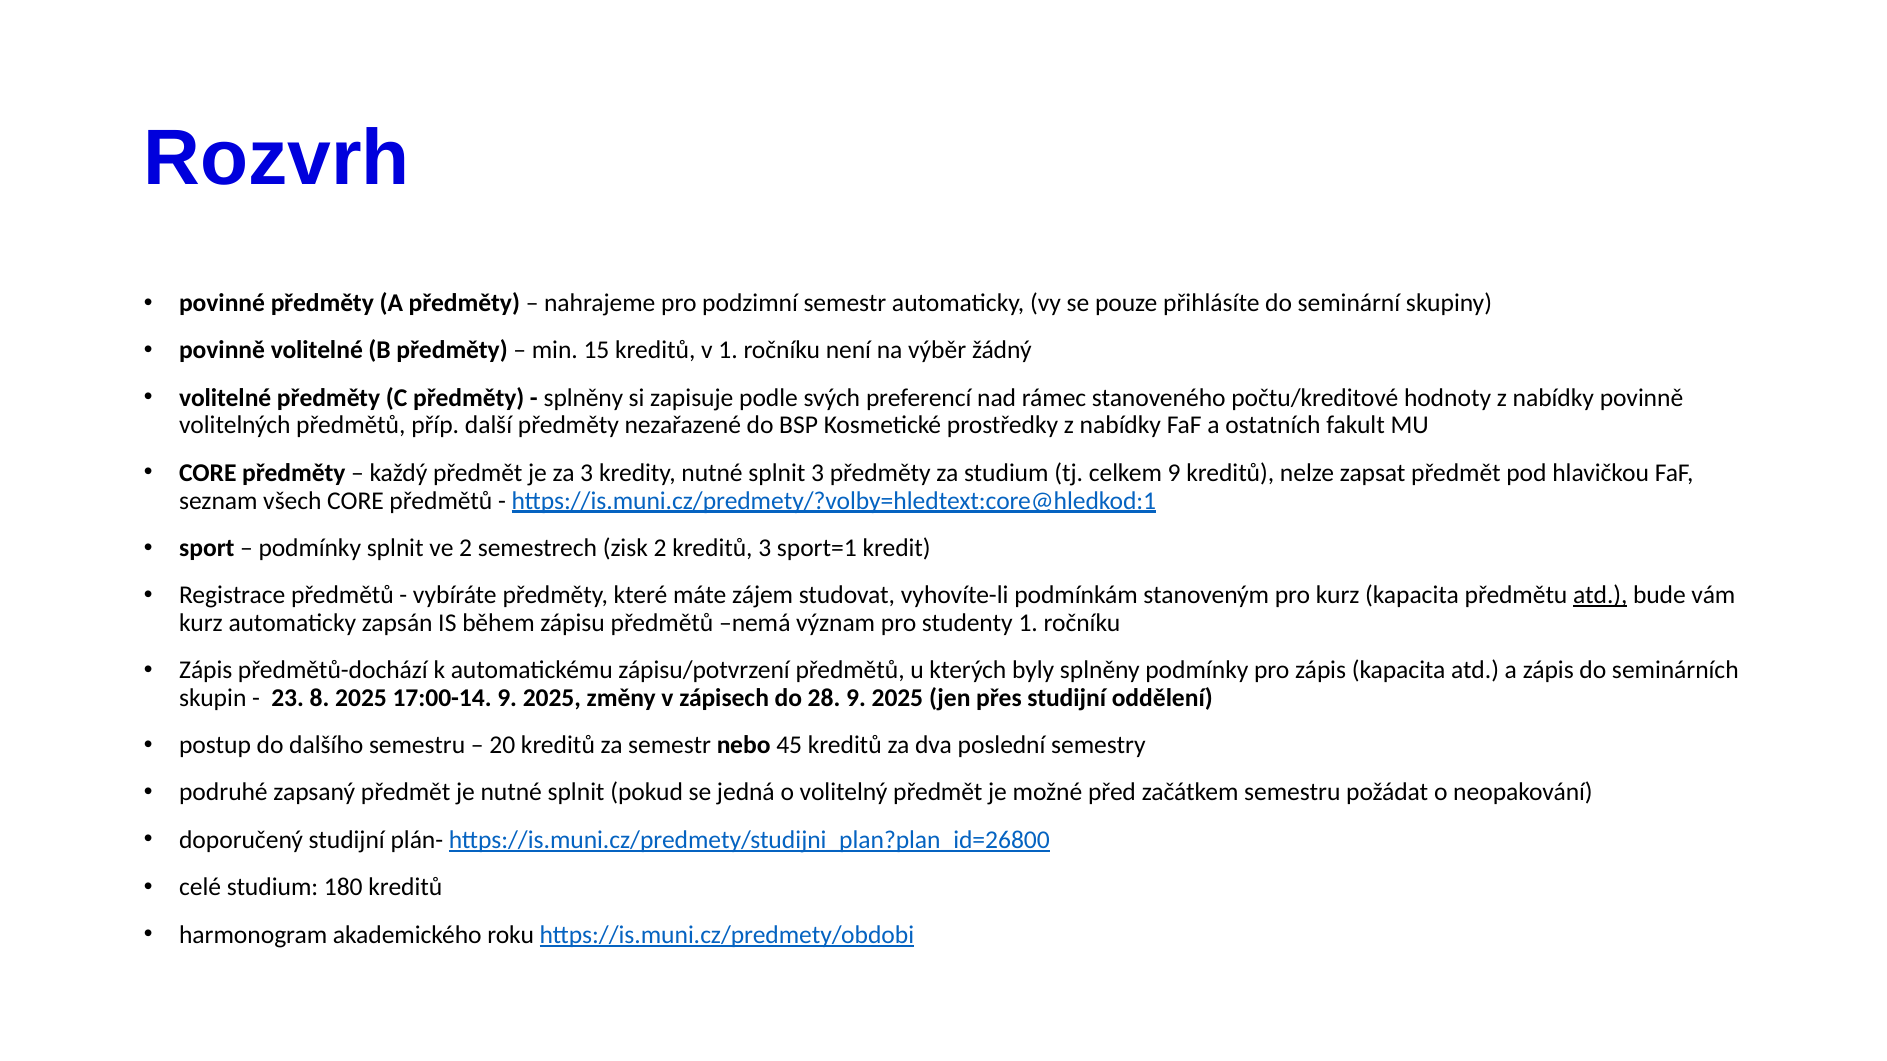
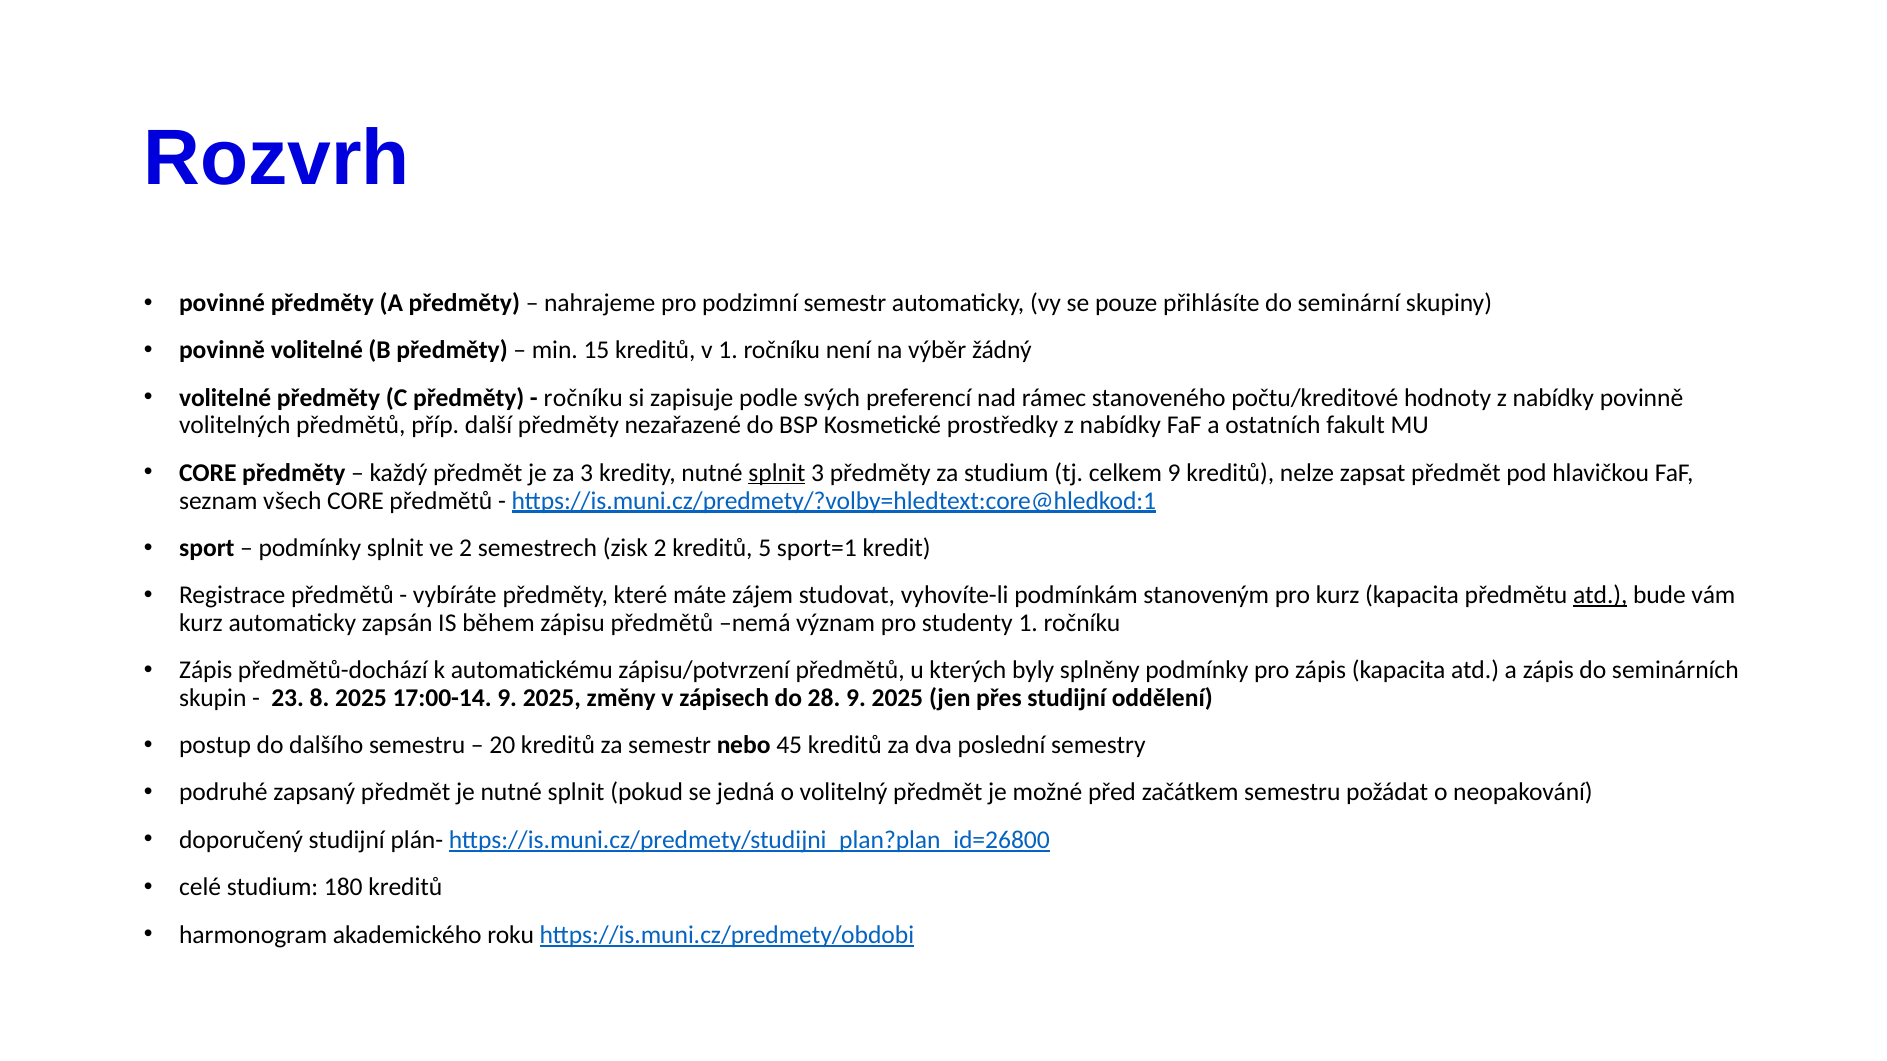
splněny: splněny -> ročníku (583, 398)
splnit underline: none -> present (777, 473)
kreditů 3: 3 -> 5 (765, 548)
